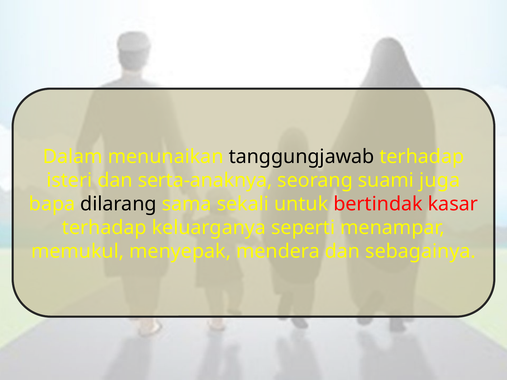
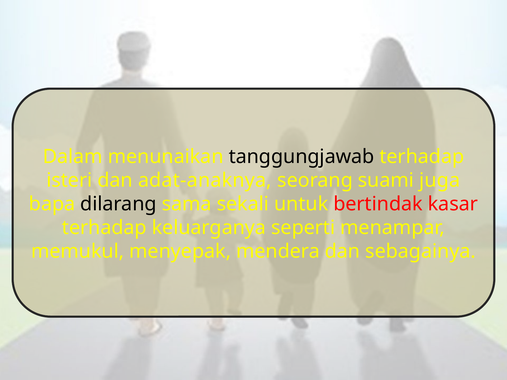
serta-anaknya: serta-anaknya -> adat-anaknya (205, 180)
